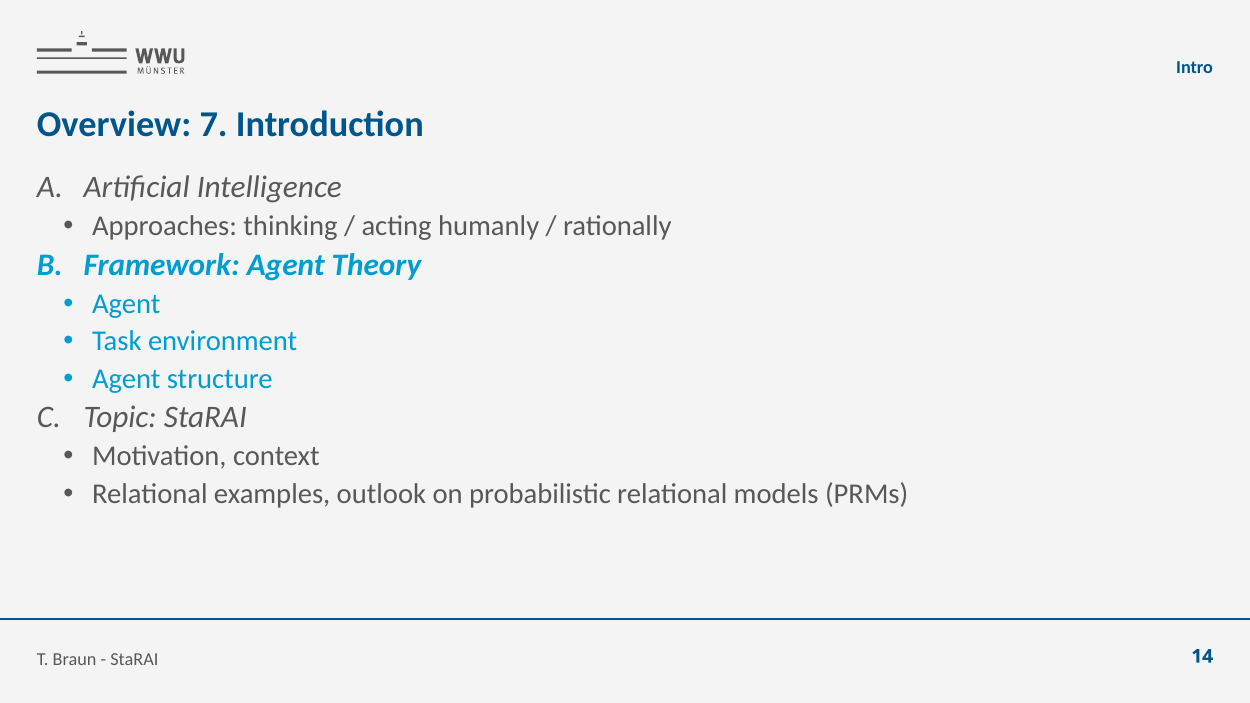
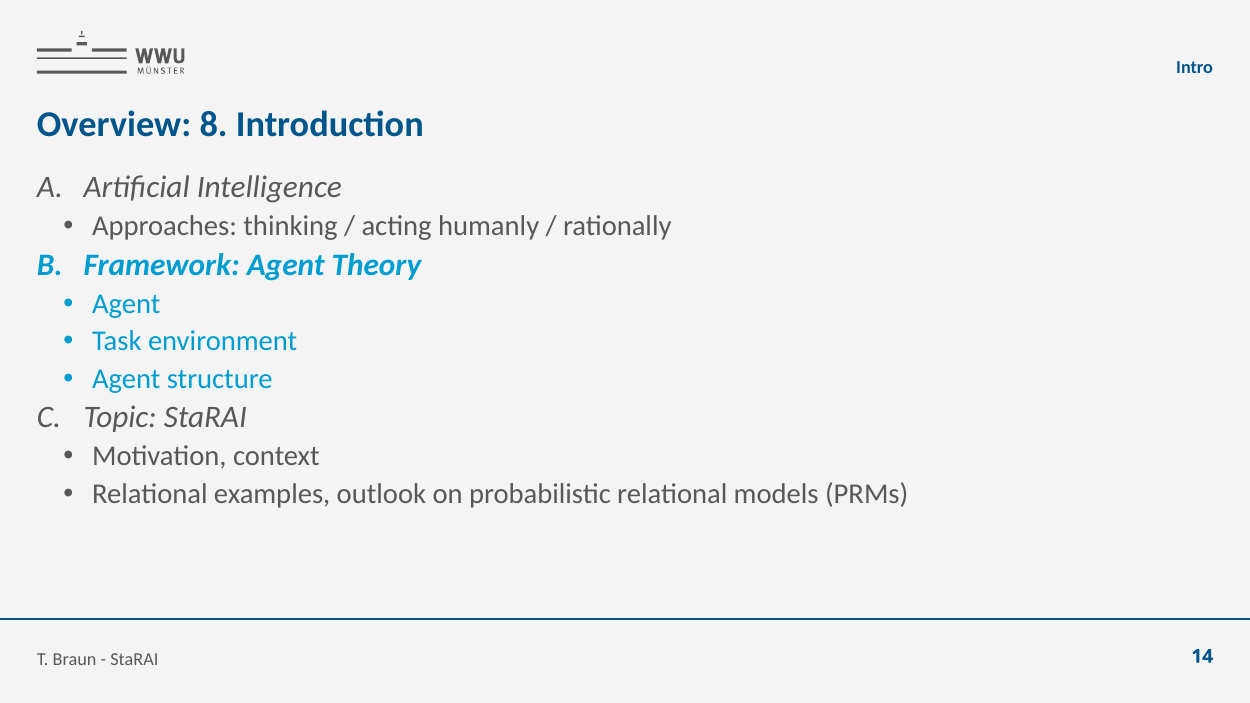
7: 7 -> 8 (214, 125)
